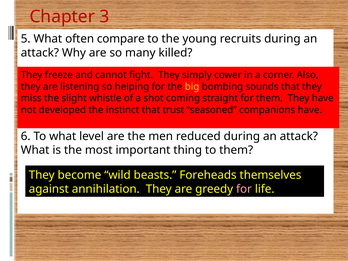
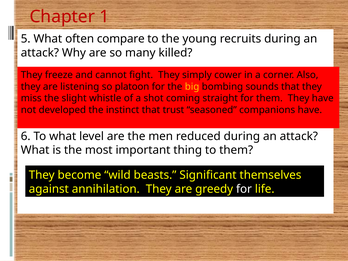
3: 3 -> 1 (104, 17)
helping: helping -> platoon (132, 87)
Foreheads: Foreheads -> Significant (208, 175)
for colour: pink -> white (244, 189)
